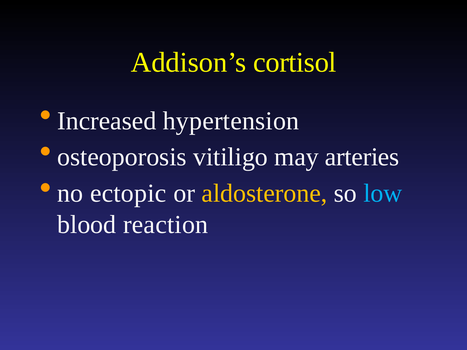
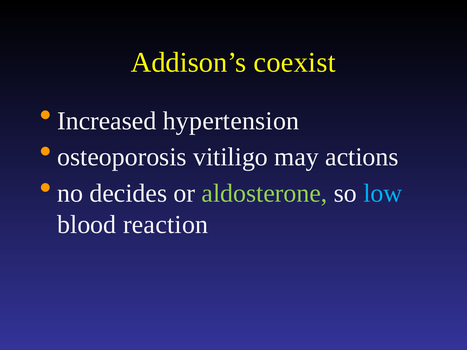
cortisol: cortisol -> coexist (295, 62)
arteries: arteries -> actions (362, 157)
ectopic: ectopic -> decides (128, 194)
aldosterone colour: yellow -> light green (265, 194)
